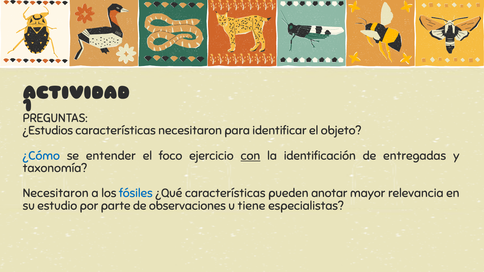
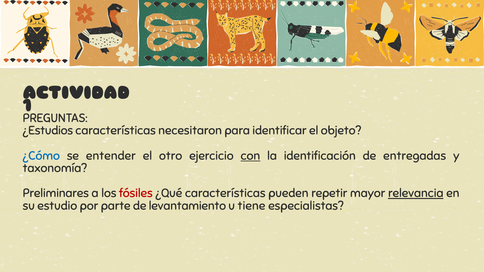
foco: foco -> otro (171, 156)
Necesitaron: Necesitaron -> Preliminares (56, 193)
fósiles colour: blue -> red (136, 193)
anotar: anotar -> repetir (329, 193)
relevancia underline: none -> present (416, 193)
observaciones: observaciones -> levantamiento (187, 206)
